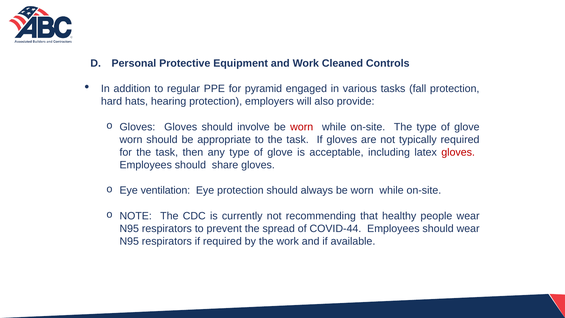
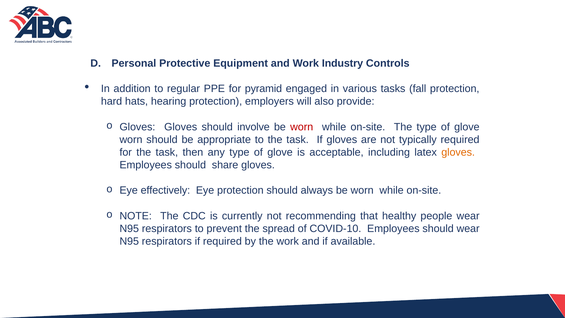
Cleaned: Cleaned -> Industry (343, 63)
gloves colour: red -> orange (458, 152)
ventilation: ventilation -> effectively (165, 190)
COVID-44: COVID-44 -> COVID-10 (335, 228)
